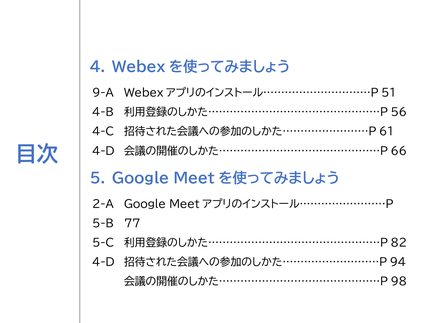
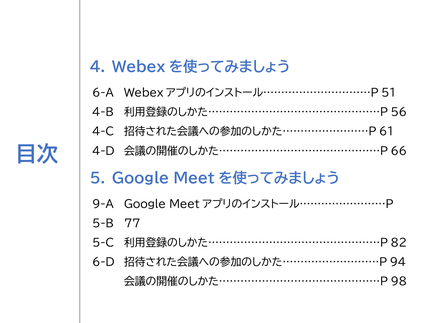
9-A: 9-A -> 6-A (103, 93)
2-A: 2-A -> 9-A (103, 204)
4-D: 4-D -> 6-D (103, 262)
